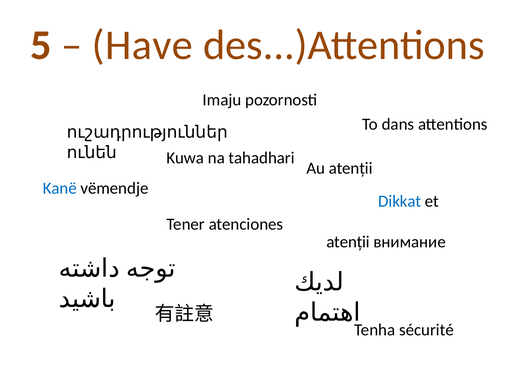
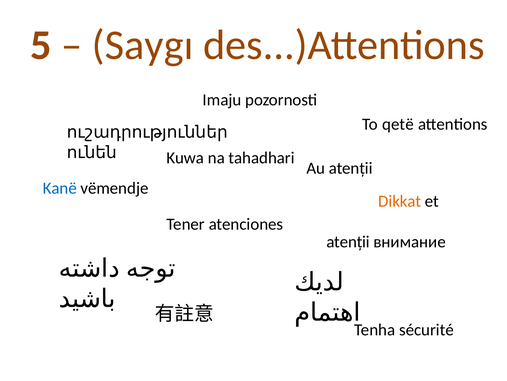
Have: Have -> Saygı (143, 45)
dans: dans -> qetë (398, 124)
Dikkat colour: blue -> orange (400, 201)
